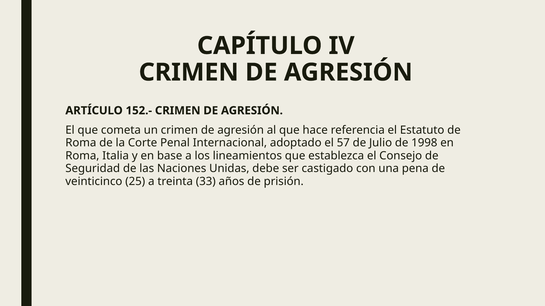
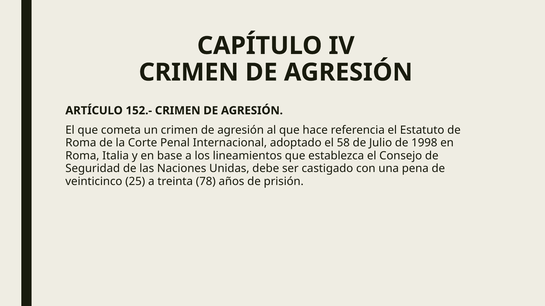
57: 57 -> 58 (343, 143)
33: 33 -> 78 (206, 182)
